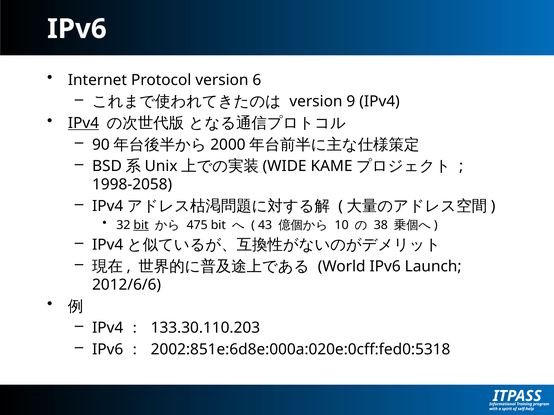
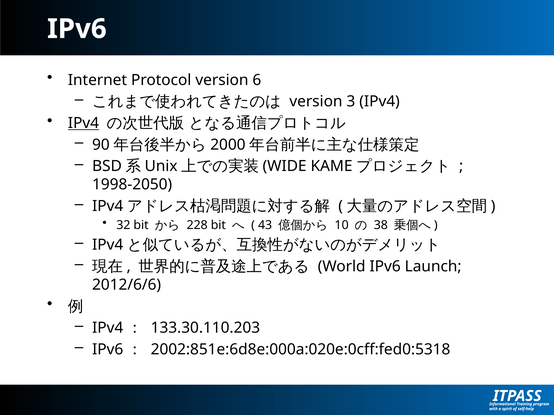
9: 9 -> 3 (351, 102)
1998-2058: 1998-2058 -> 1998-2050 (132, 185)
bit underline: present -> none (141, 225)
475: 475 -> 228 (197, 225)
